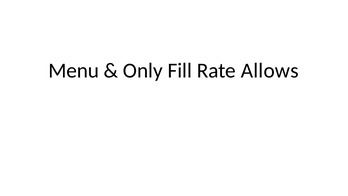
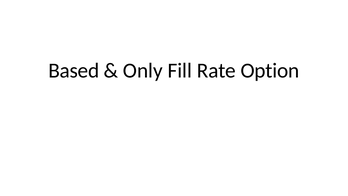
Menu: Menu -> Based (74, 71)
Allows: Allows -> Option (270, 71)
